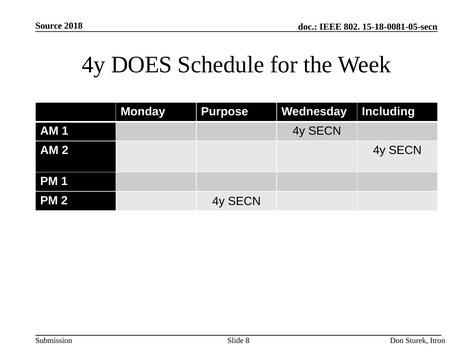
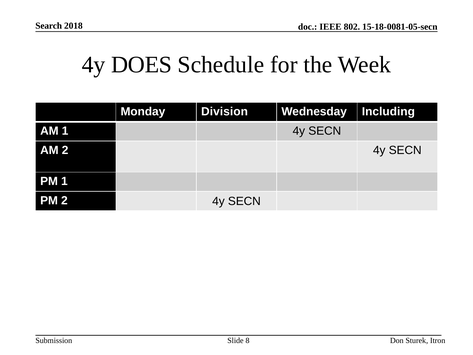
Source: Source -> Search (49, 26)
Purpose: Purpose -> Division (225, 112)
